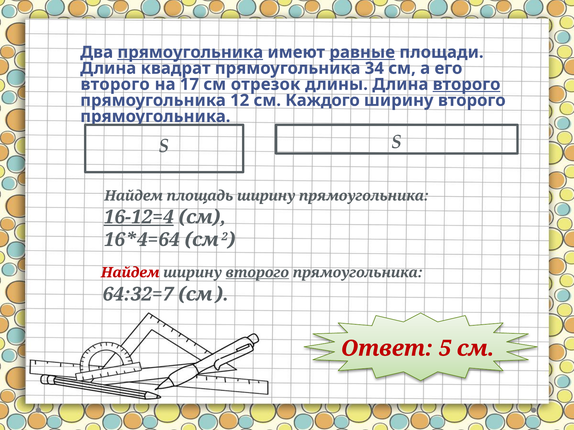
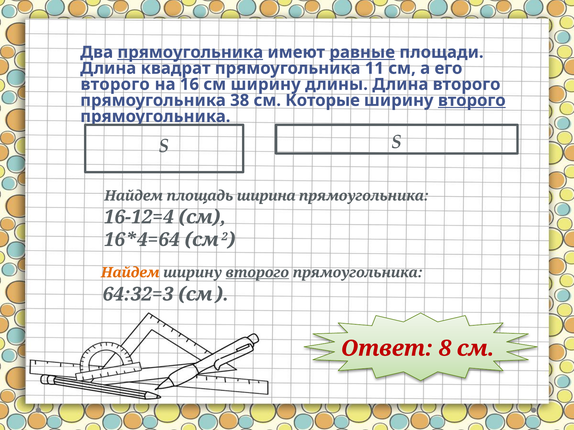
34: 34 -> 11 (374, 68)
17: 17 -> 16 (189, 84)
см отрезок: отрезок -> ширину (266, 84)
второго underline: present -> none (467, 84)
12: 12 -> 38 (240, 101)
Каждого: Каждого -> Которые (323, 101)
второго underline: none -> present (472, 101)
площадь ширину: ширину -> ширина (266, 196)
16-12=4 underline: present -> none (139, 217)
Найдем colour: red -> orange (130, 273)
64:32=7: 64:32=7 -> 64:32=3 (138, 295)
5: 5 -> 8 (445, 349)
